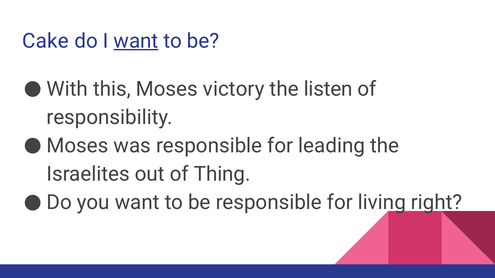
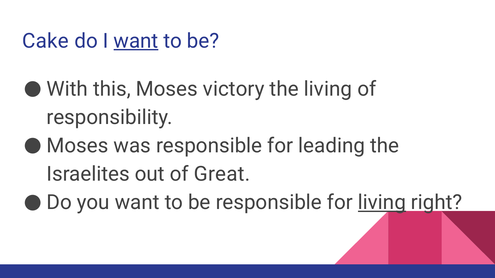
the listen: listen -> living (328, 89)
Thing: Thing -> Great (222, 174)
living underline: none -> present (382, 203)
